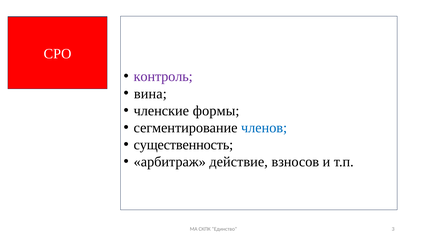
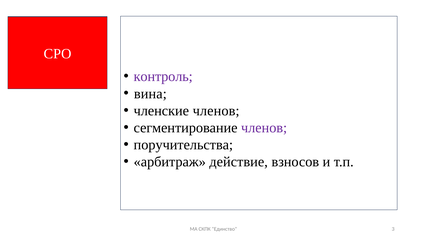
членские формы: формы -> членов (216, 111)
членов colour: blue -> purple (264, 128)
существенность: существенность -> поручительства (183, 145)
